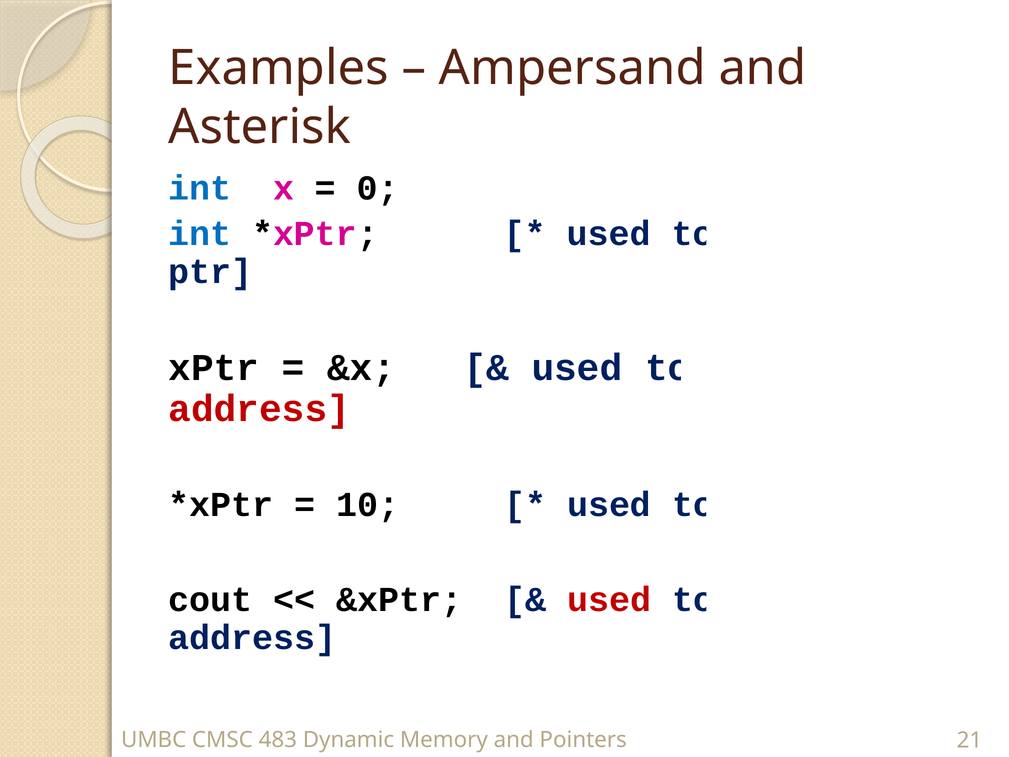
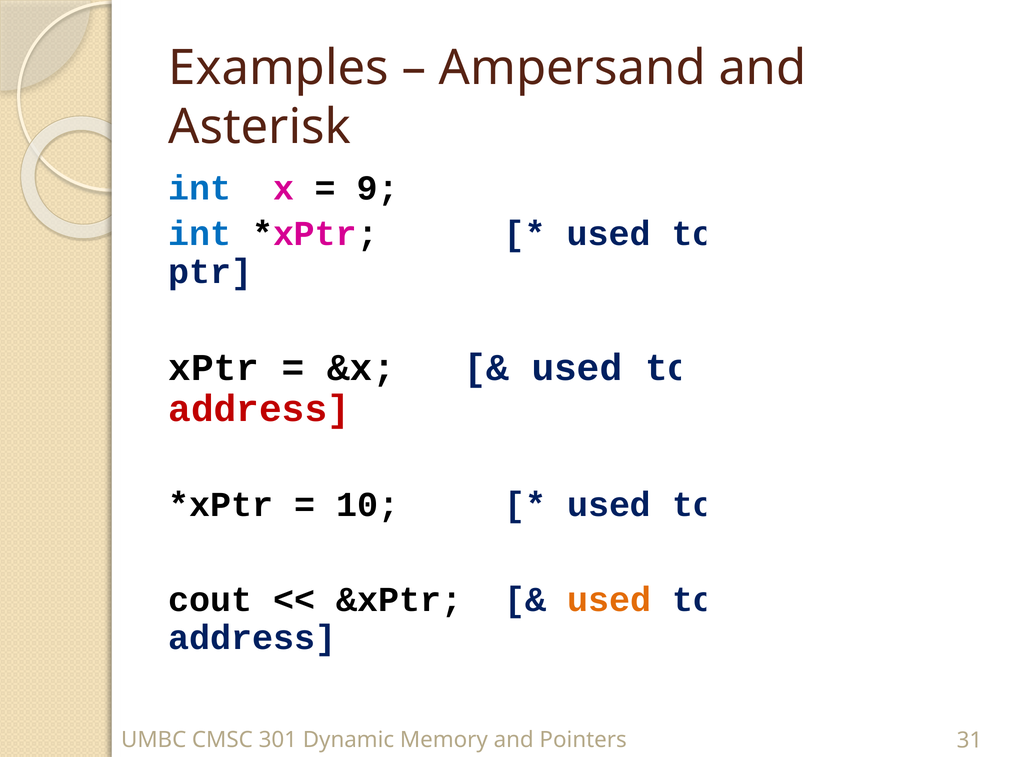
0: 0 -> 9 (378, 188)
used colour: red -> orange (609, 600)
483: 483 -> 301 (278, 740)
21: 21 -> 31 (969, 740)
